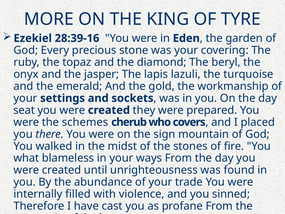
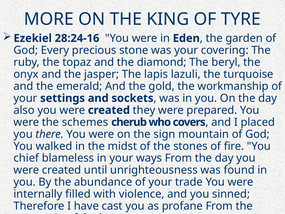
28:39-16: 28:39-16 -> 28:24-16 (77, 38)
seat: seat -> also (24, 110)
what: what -> chief (26, 158)
